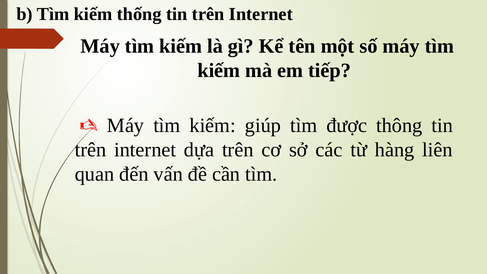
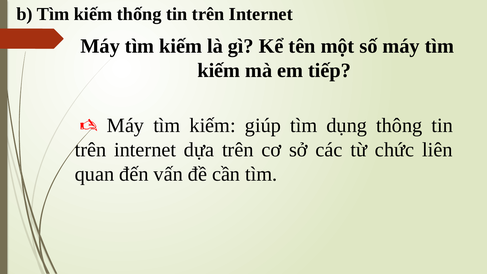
được: được -> dụng (347, 125)
hàng: hàng -> chức (395, 150)
